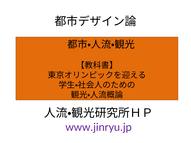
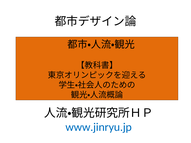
www.jinryu.jp colour: purple -> blue (99, 127)
